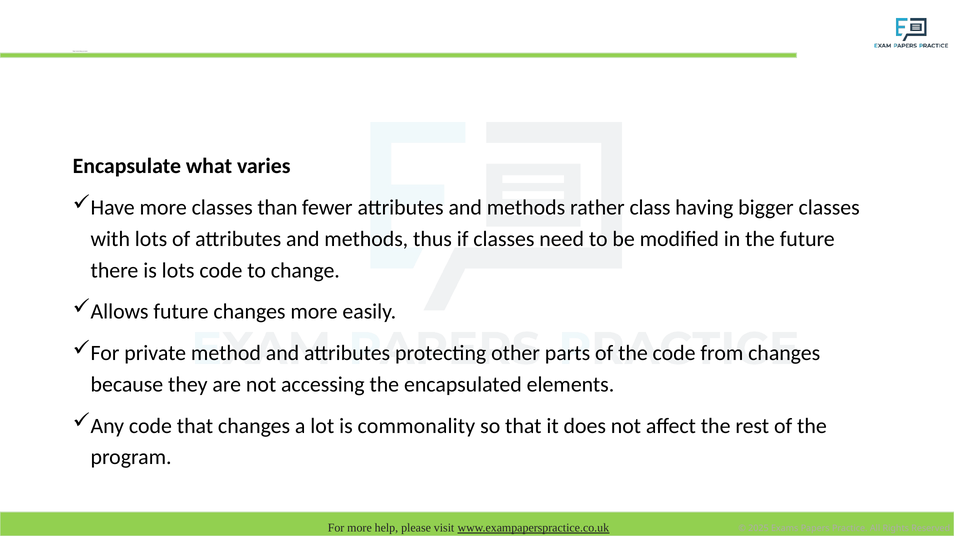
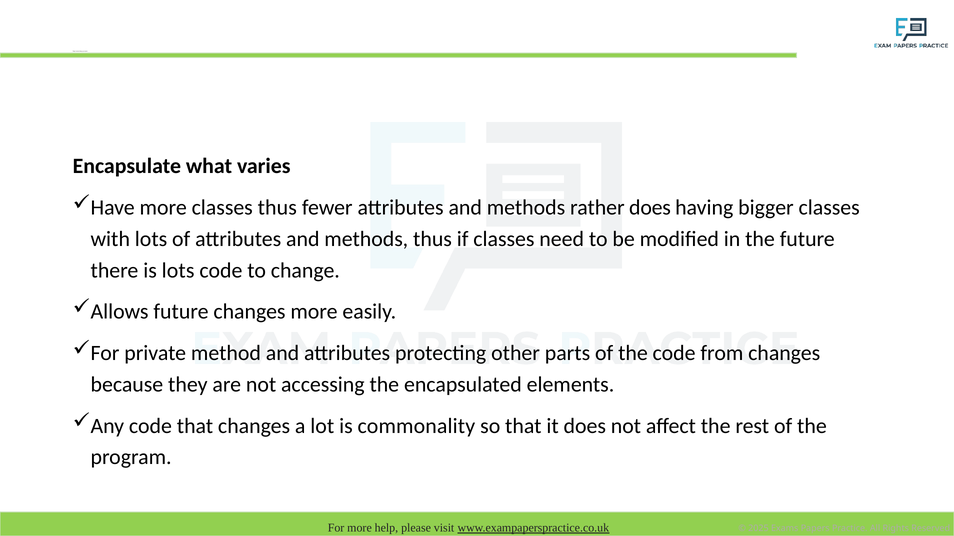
classes than: than -> thus (277, 208)
rather class: class -> does (650, 208)
